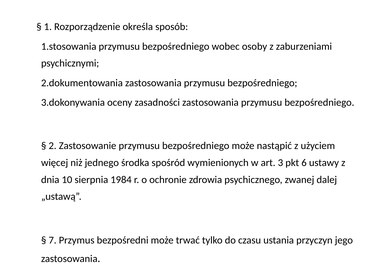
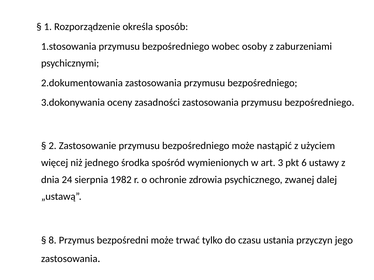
10: 10 -> 24 (67, 180)
1984: 1984 -> 1982 (121, 180)
7: 7 -> 8 (53, 241)
